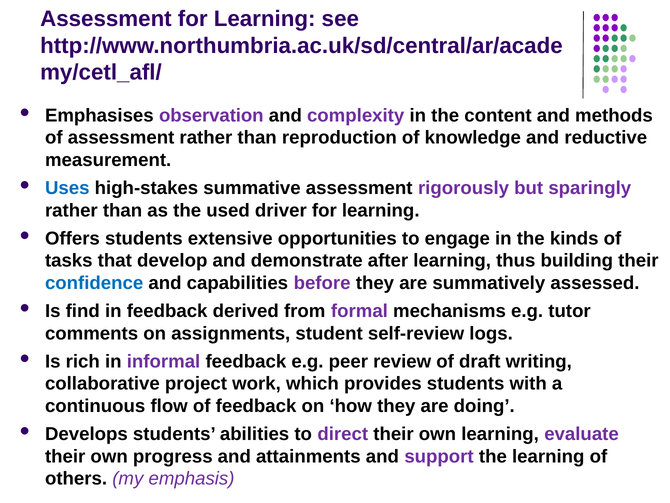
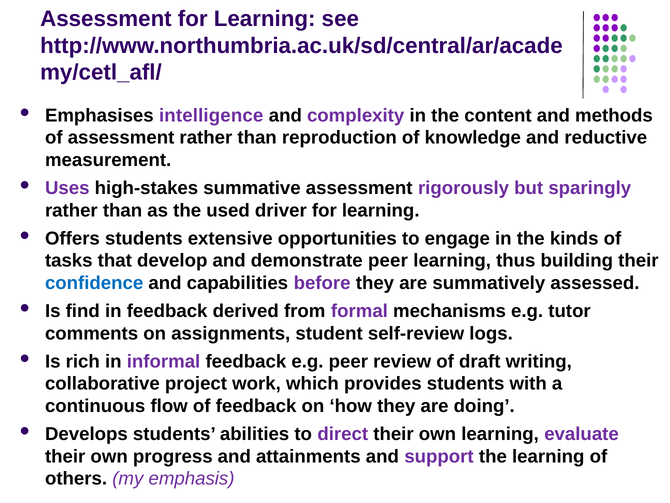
observation: observation -> intelligence (211, 115)
Uses colour: blue -> purple (67, 188)
demonstrate after: after -> peer (388, 261)
